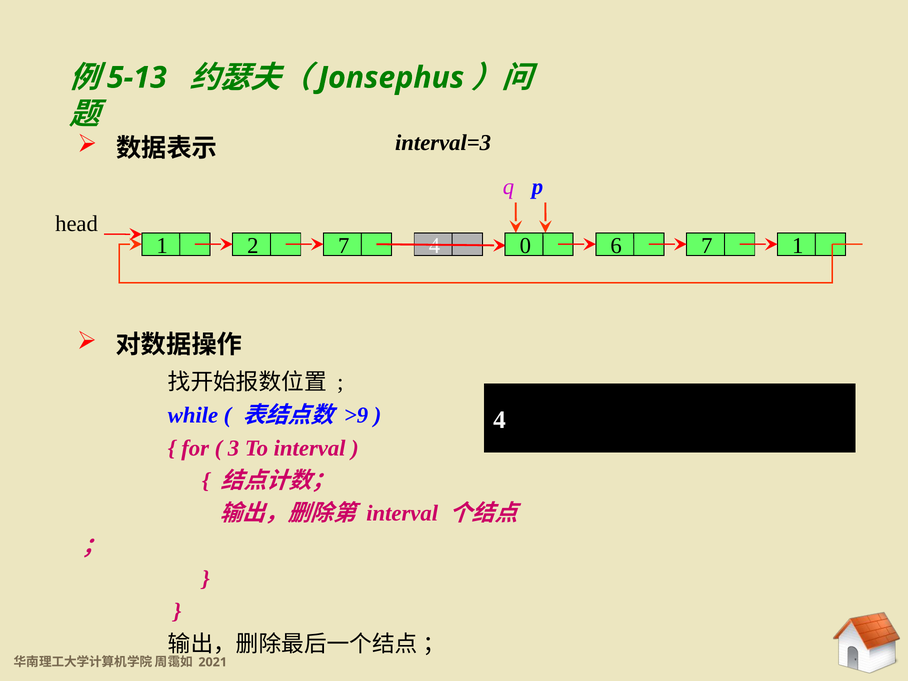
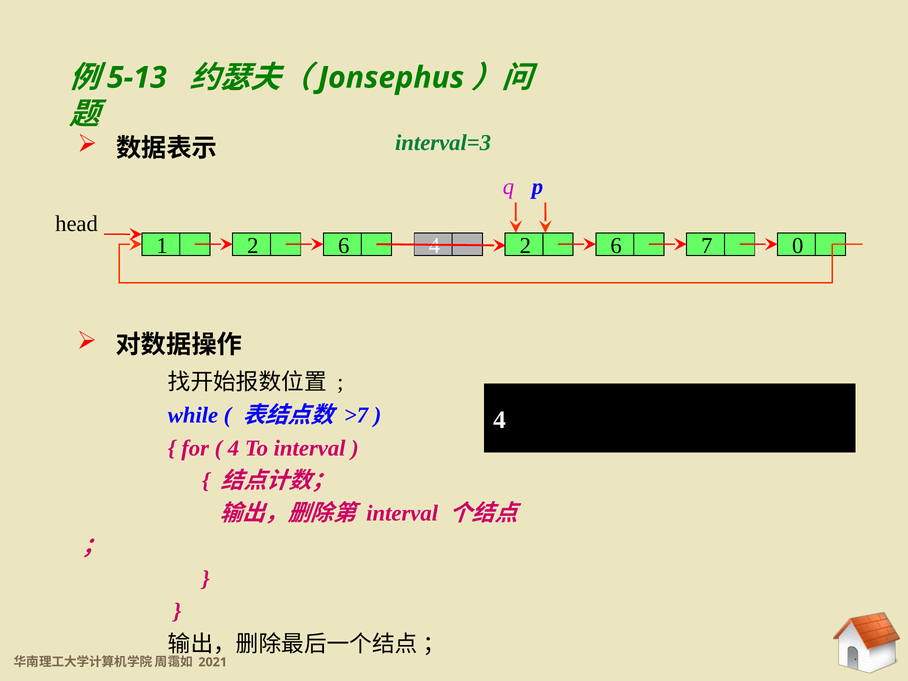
interval=3 colour: black -> green (443, 143)
1 2 7: 7 -> 6 (344, 246)
4 0: 0 -> 2 (525, 246)
7 1: 1 -> 0 (798, 246)
>9: >9 -> >7 (356, 415)
3: 3 -> 4 (234, 448)
